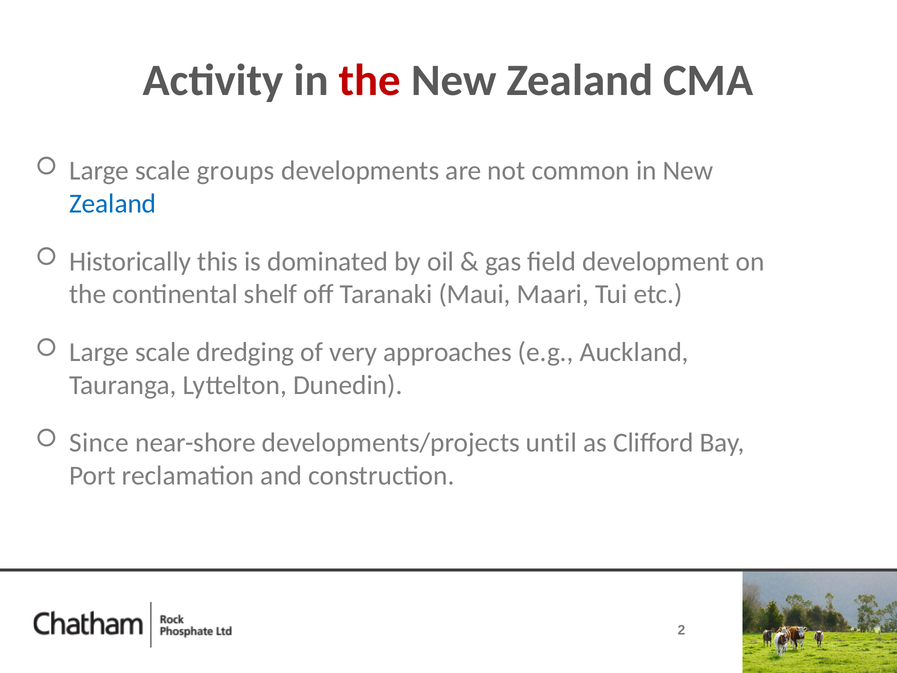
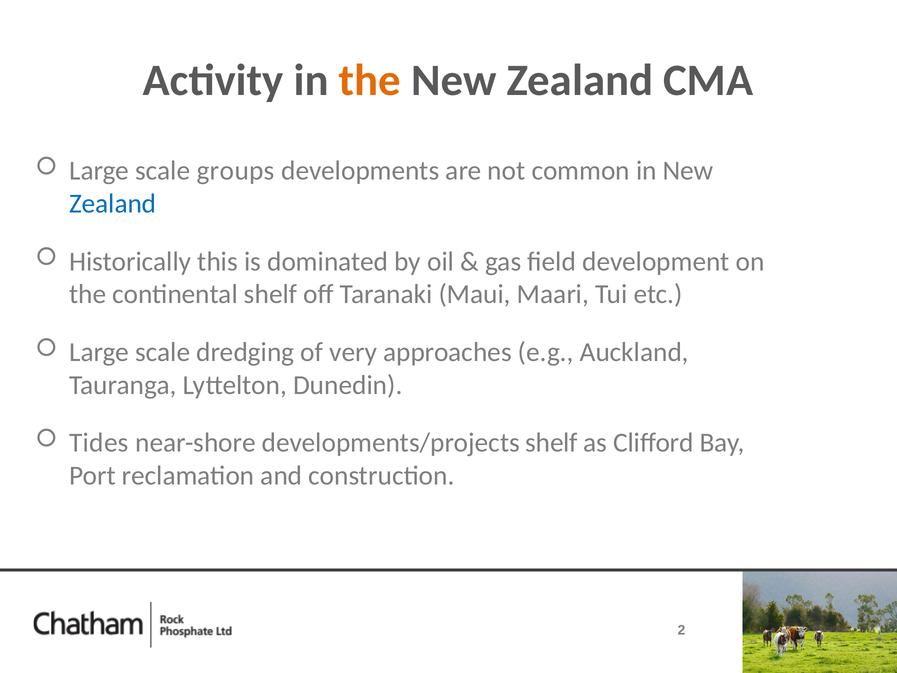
the colour: red -> orange (370, 80)
Since: Since -> Tides (99, 443)
developments/projects until: until -> shelf (552, 443)
